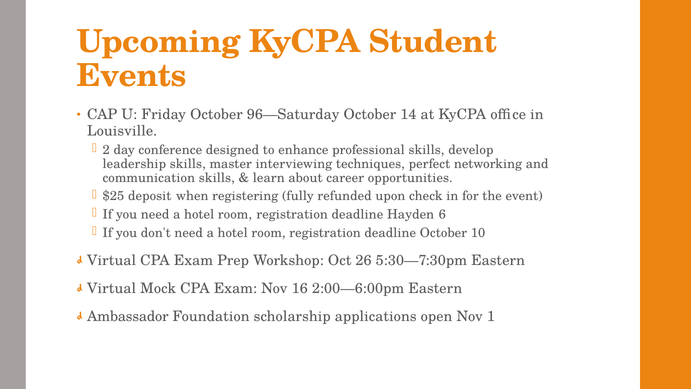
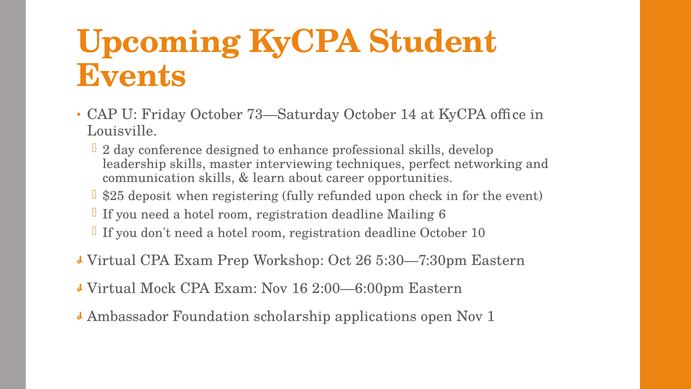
96—Saturday: 96—Saturday -> 73—Saturday (293, 115)
Hayden: Hayden -> Mailing (411, 214)
